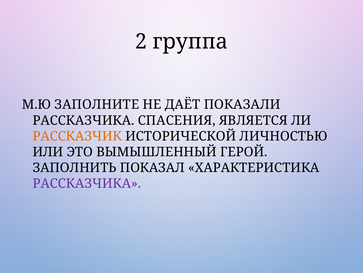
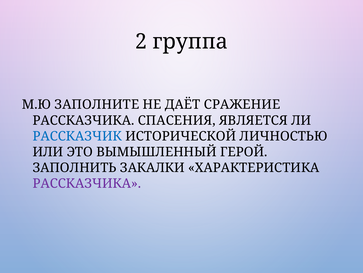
ПОКАЗАЛИ: ПОКАЗАЛИ -> СРАЖЕНИЕ (242, 104)
РАССКАЗЧИК colour: orange -> blue (77, 136)
ПОКАЗАЛ: ПОКАЗАЛ -> ЗАКАЛКИ (152, 167)
